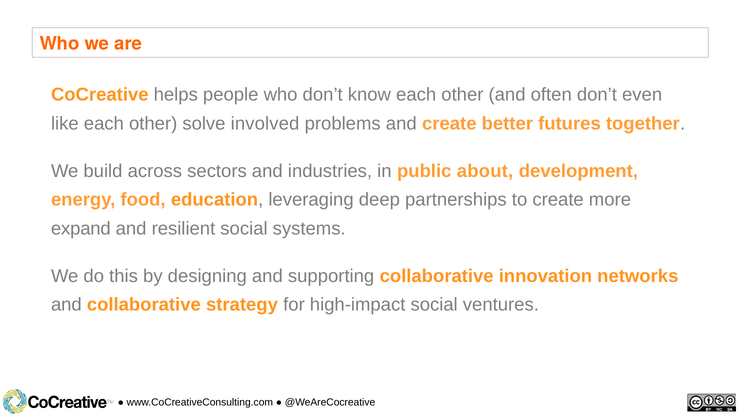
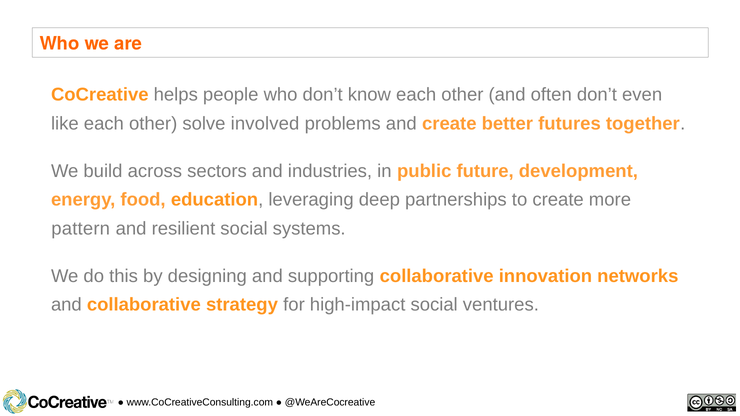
about: about -> future (485, 171)
expand: expand -> pattern (81, 229)
